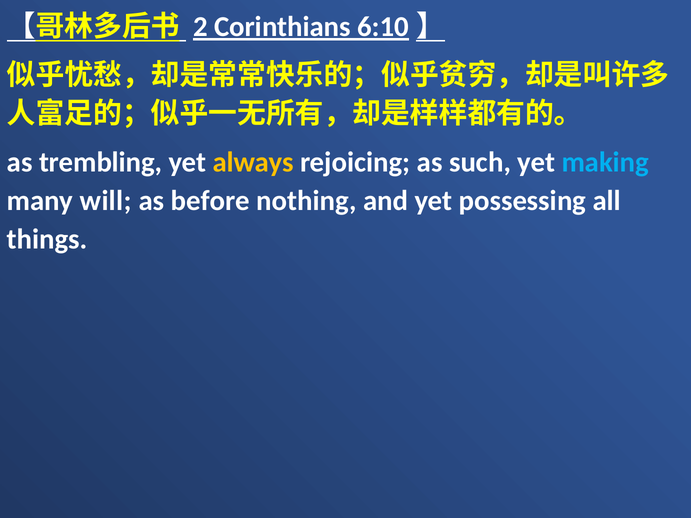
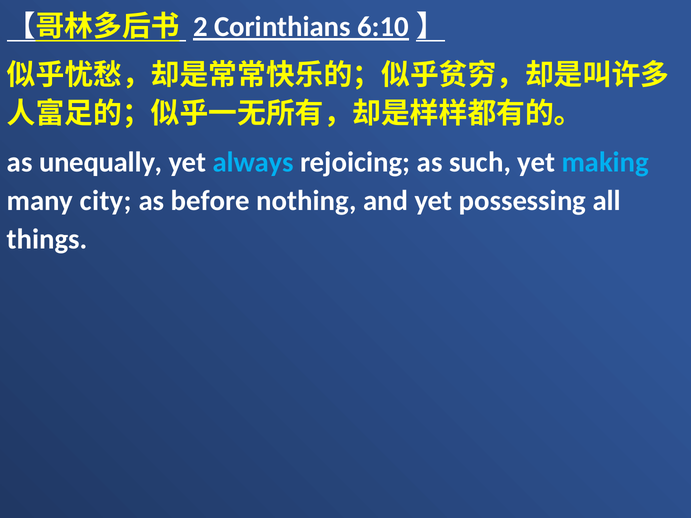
trembling: trembling -> unequally (101, 162)
always colour: yellow -> light blue (253, 162)
will: will -> city (106, 201)
